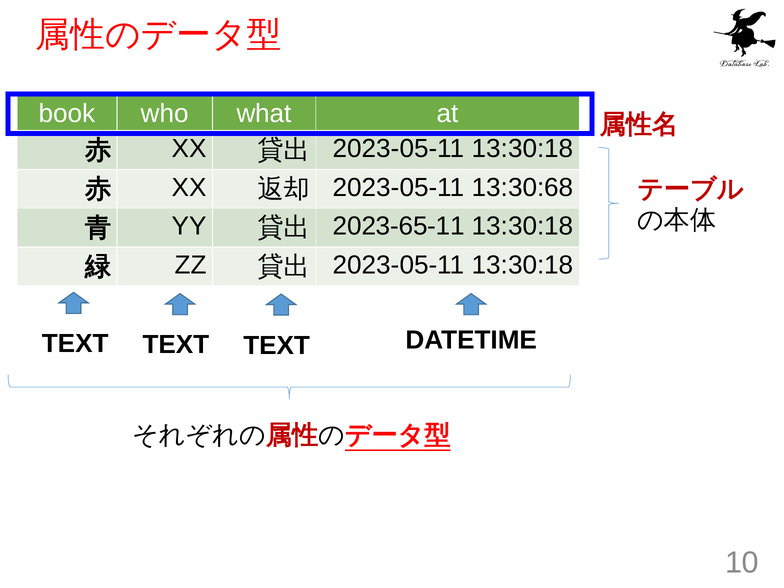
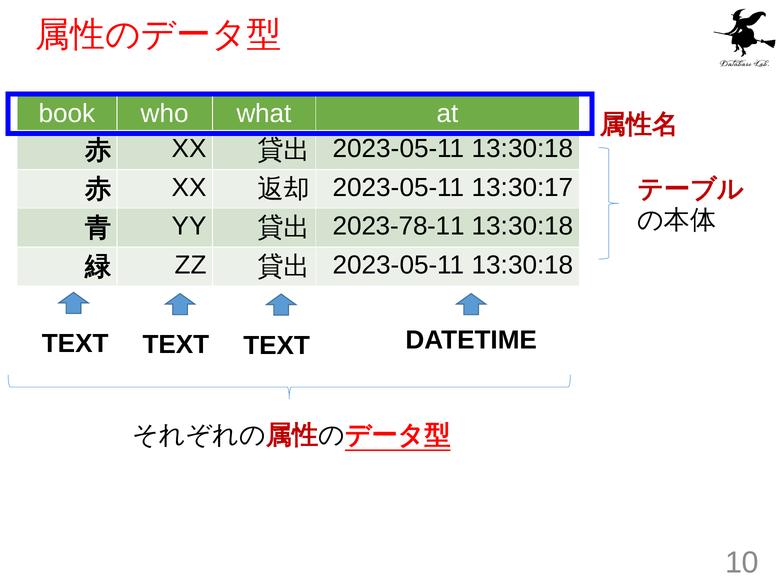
13:30:68: 13:30:68 -> 13:30:17 (523, 187)
2023-65-11: 2023-65-11 -> 2023-78-11 (399, 226)
